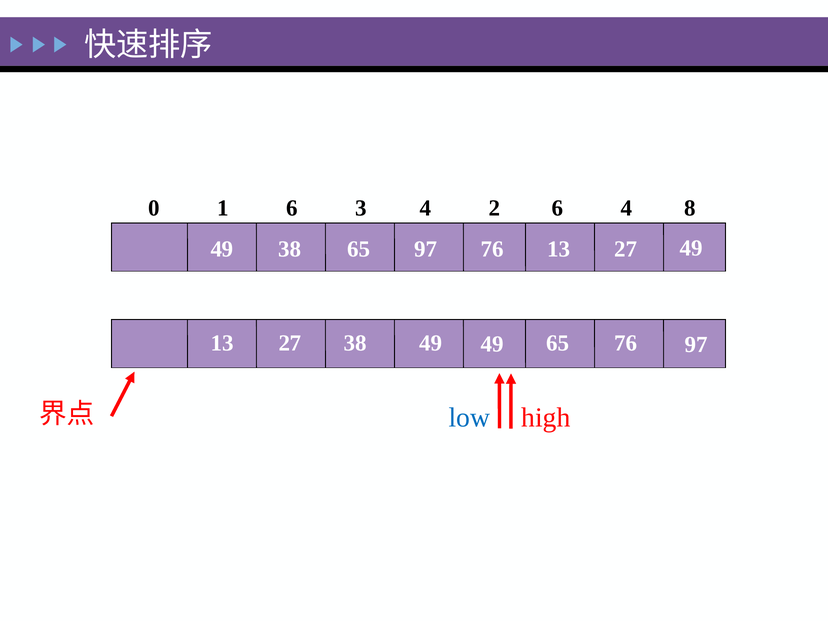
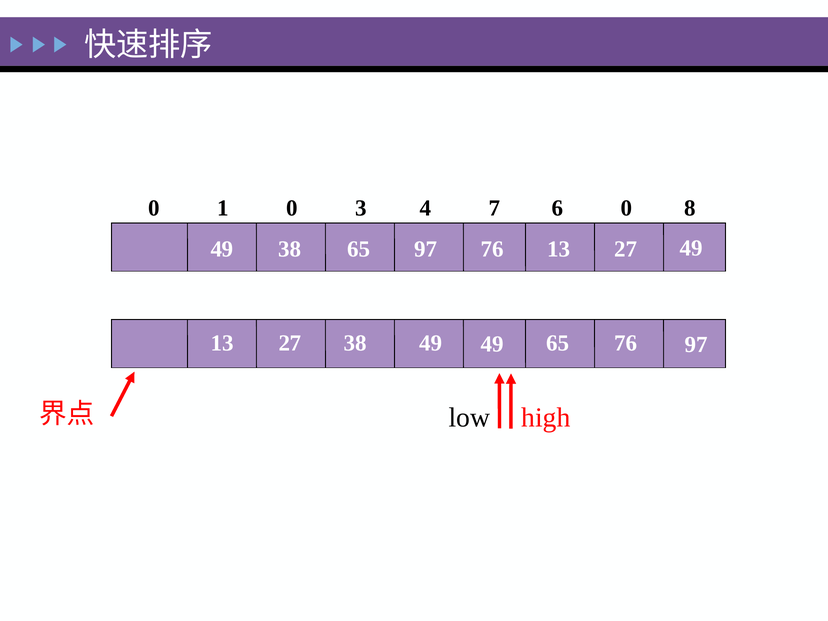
1 6: 6 -> 0 (292, 208)
2: 2 -> 7 (494, 208)
6 4: 4 -> 0 (627, 208)
low colour: blue -> black (469, 417)
